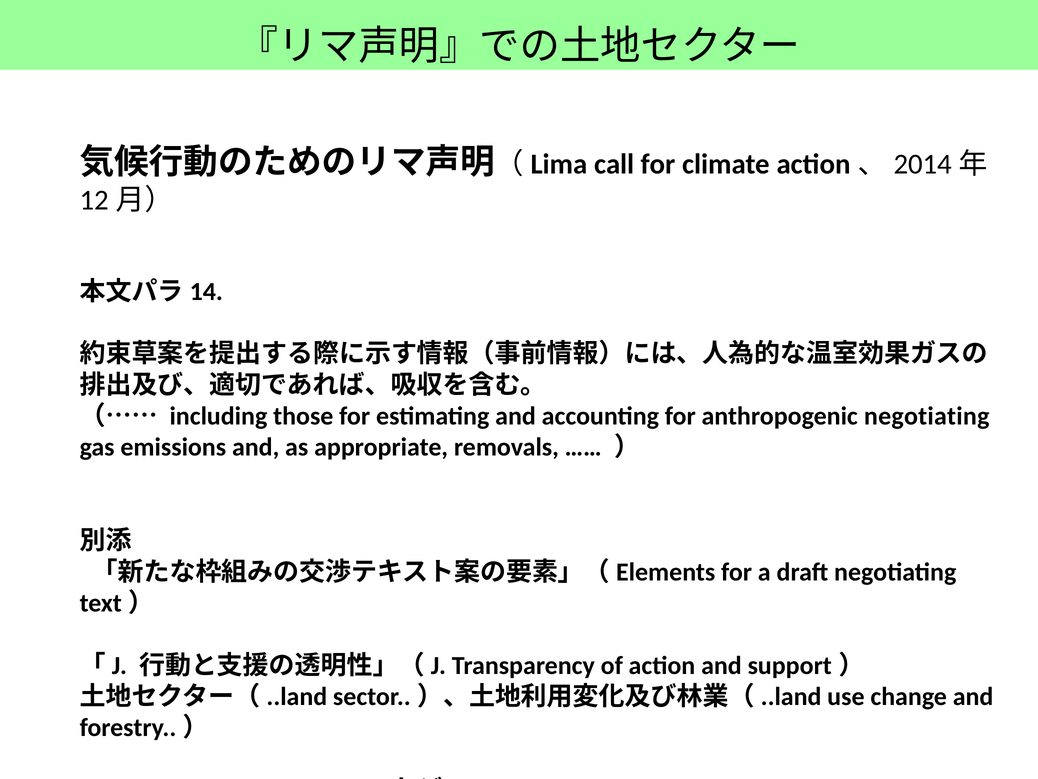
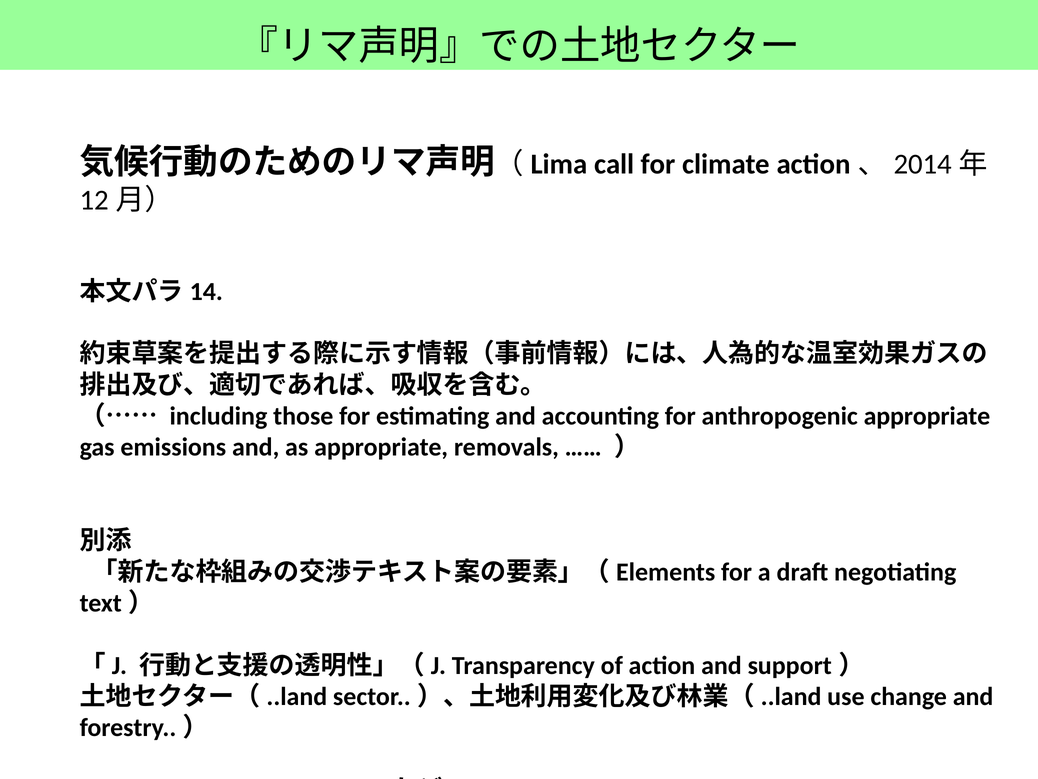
anthropogenic negotiating: negotiating -> appropriate (927, 416)
